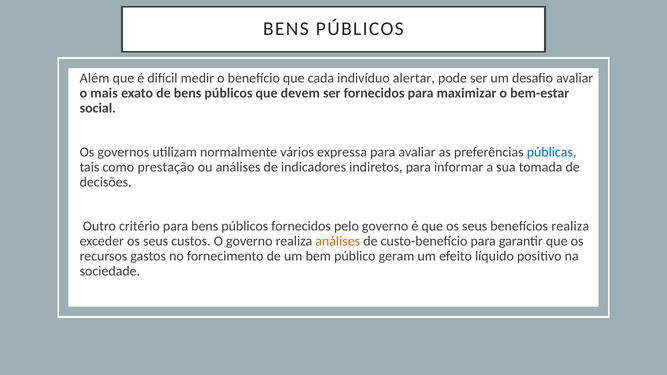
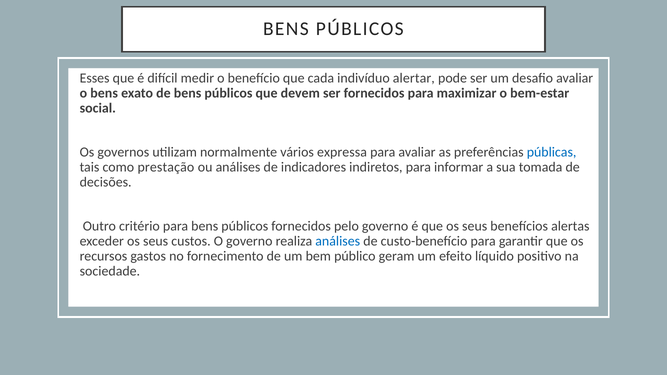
Além: Além -> Esses (95, 78)
o mais: mais -> bens (104, 93)
benefícios realiza: realiza -> alertas (570, 226)
análises colour: orange -> blue (338, 241)
